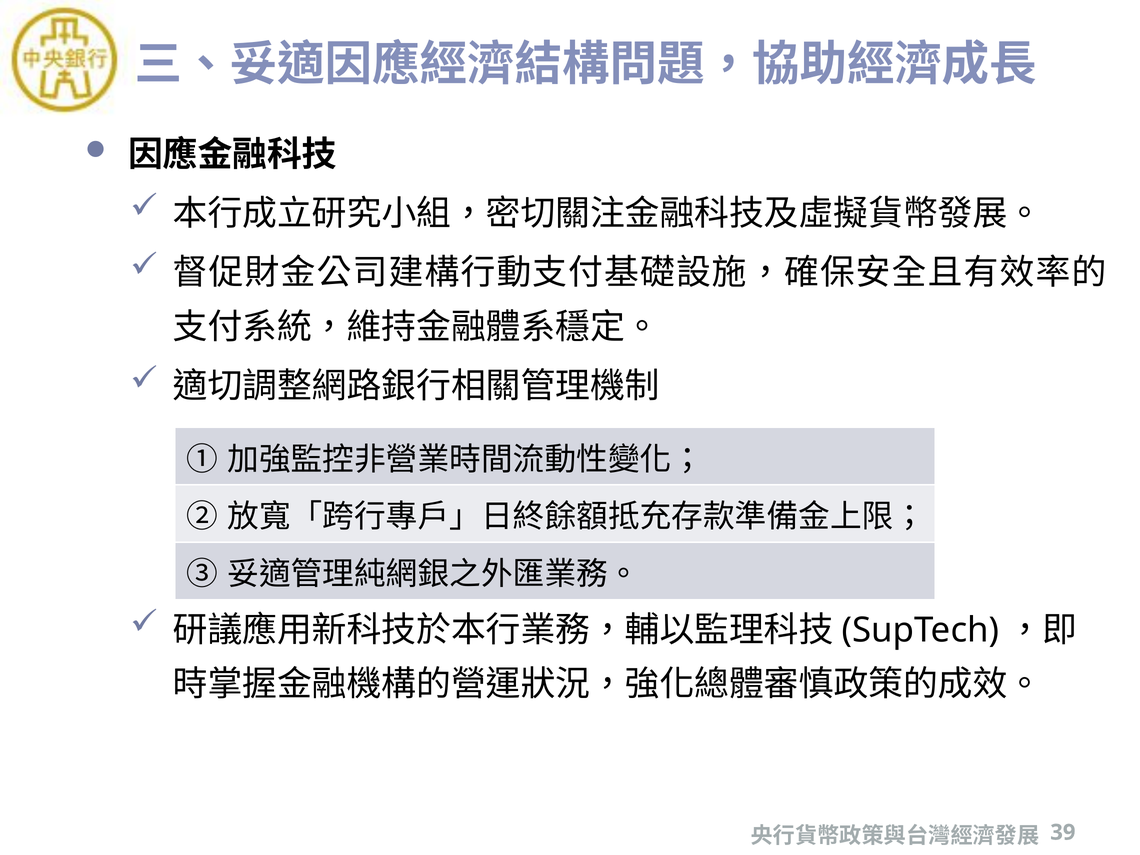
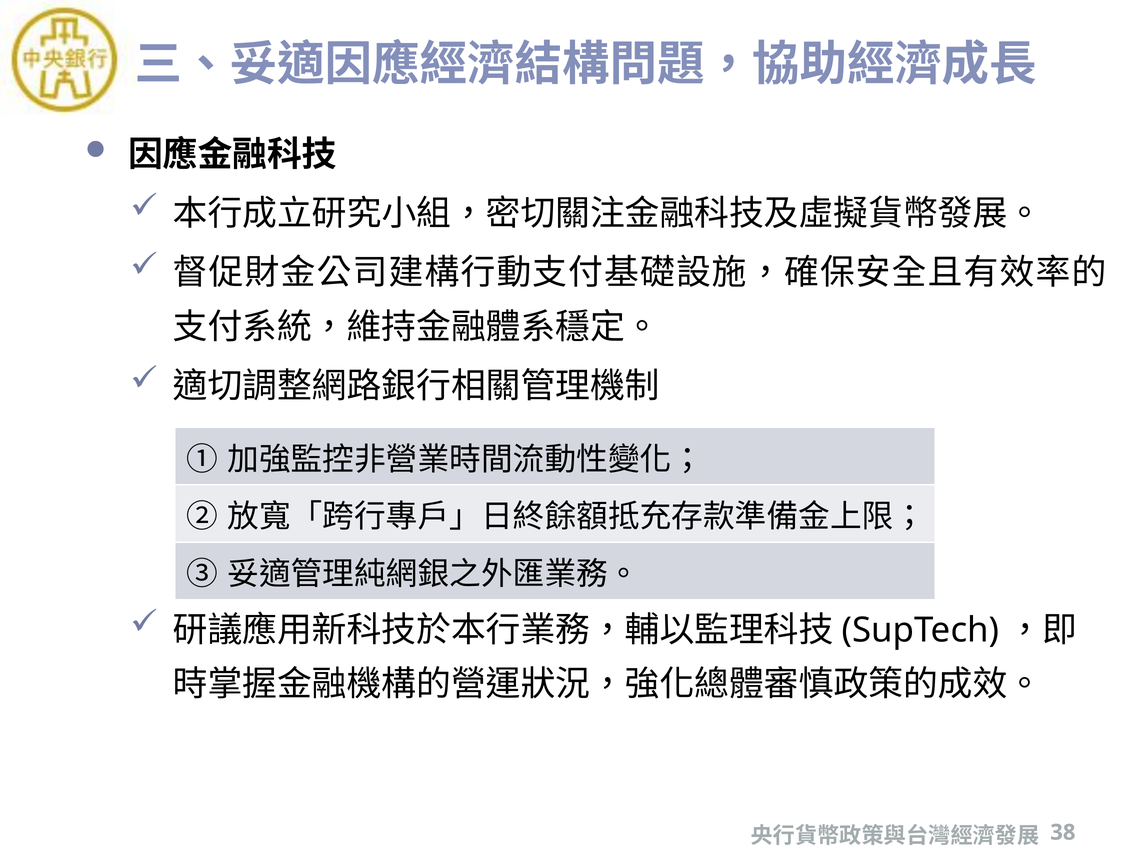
39: 39 -> 38 (1063, 832)
